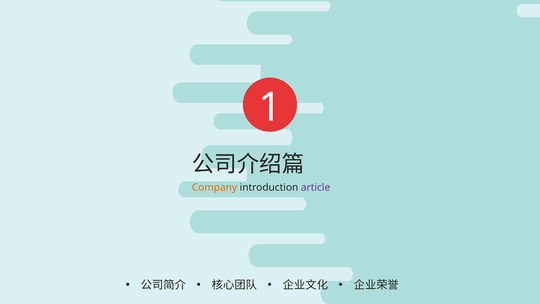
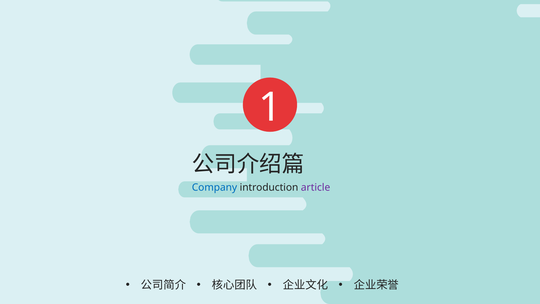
Company colour: orange -> blue (214, 187)
